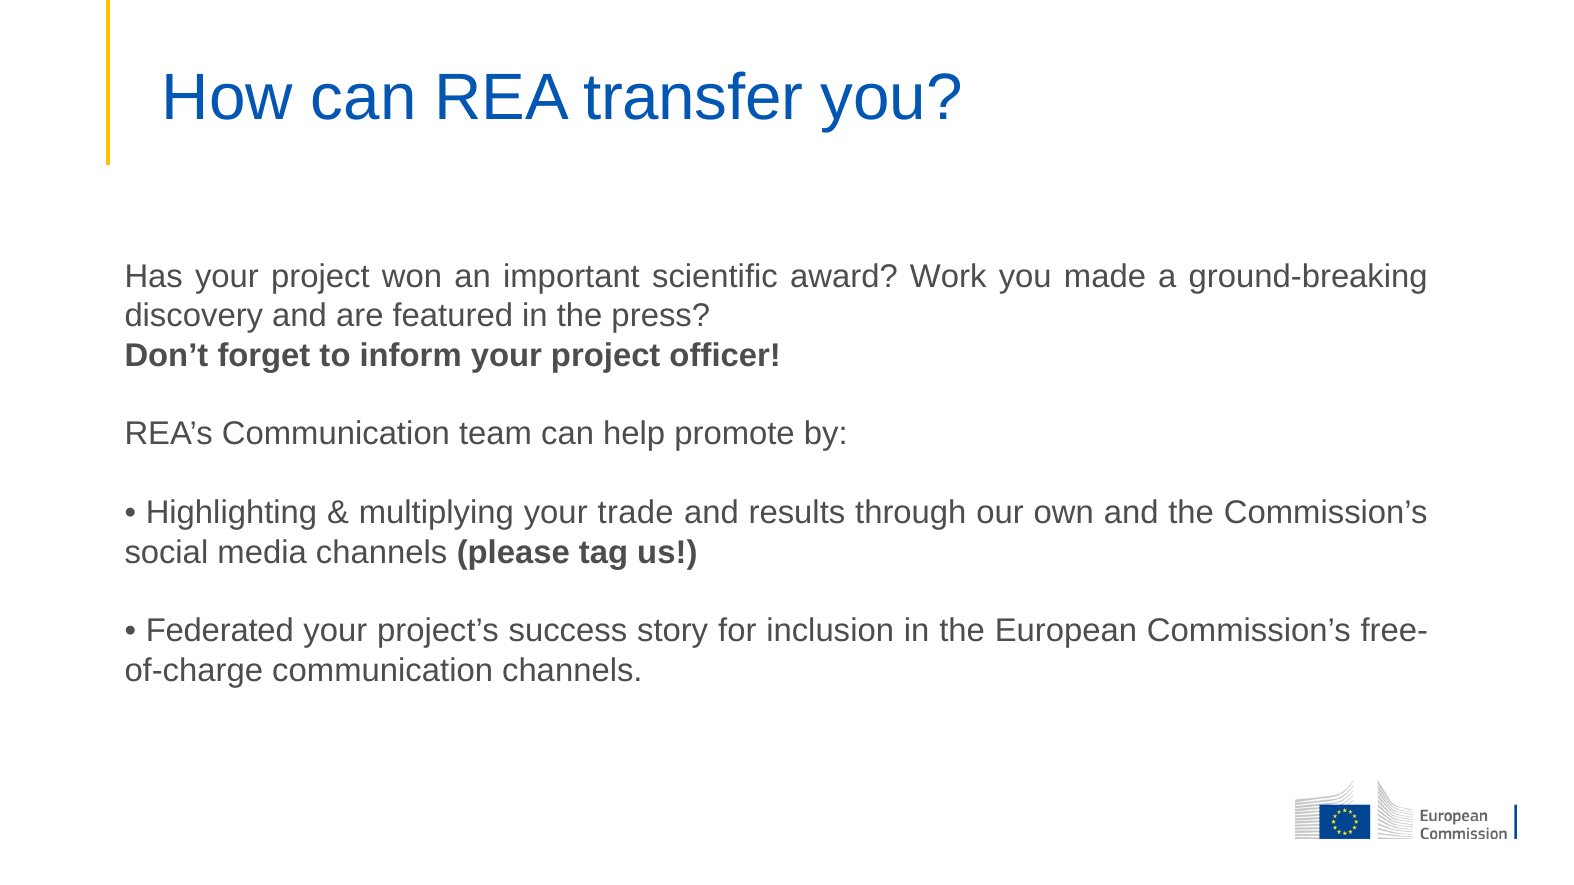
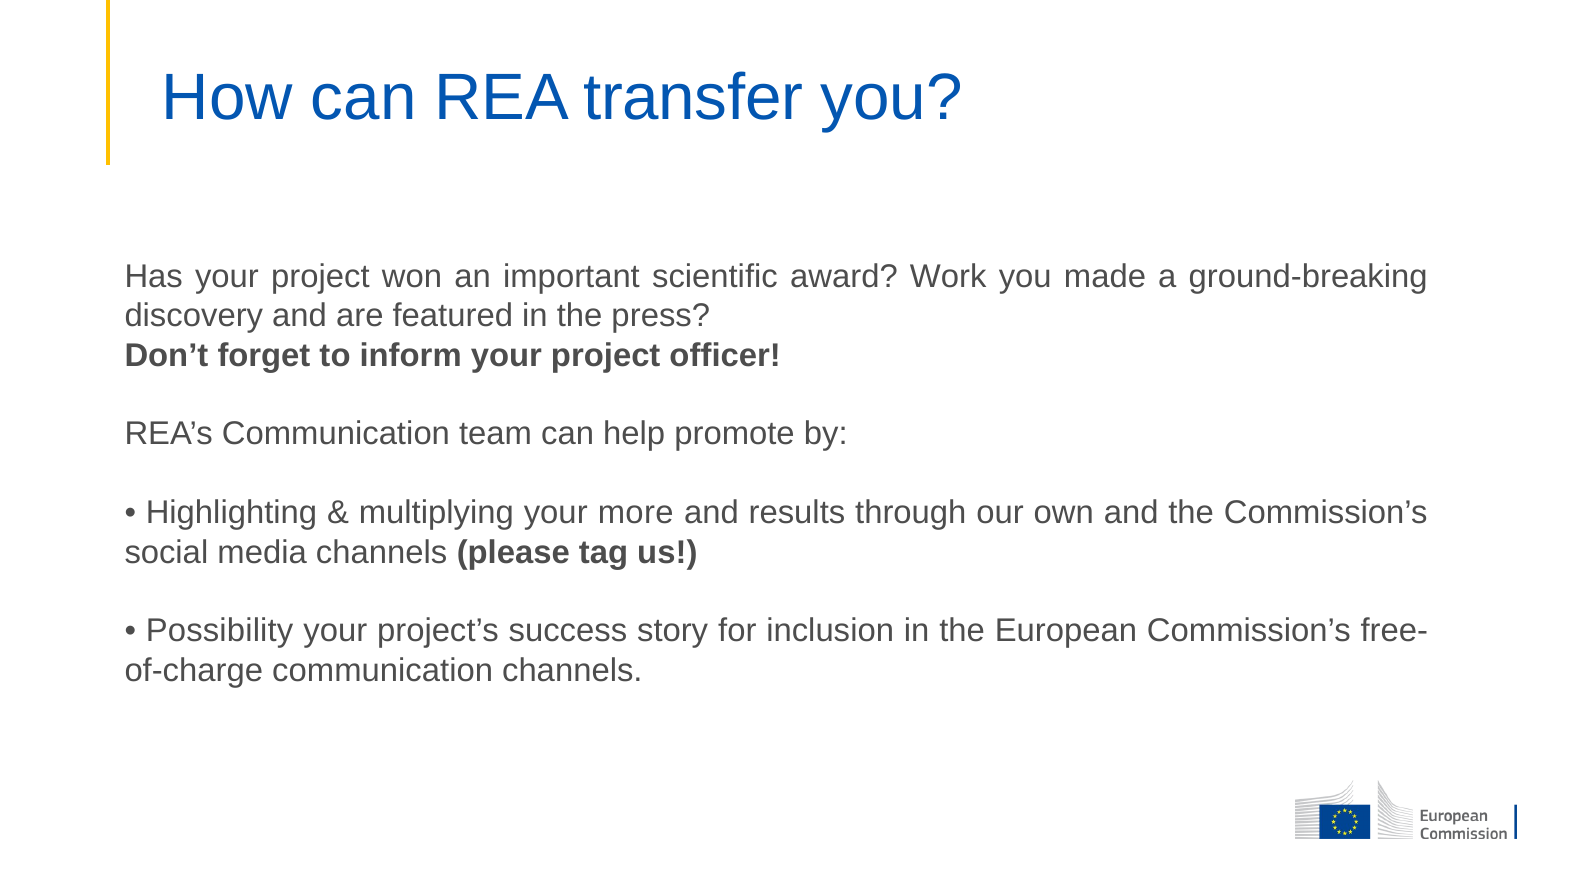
trade: trade -> more (636, 513)
Federated: Federated -> Possibility (220, 631)
